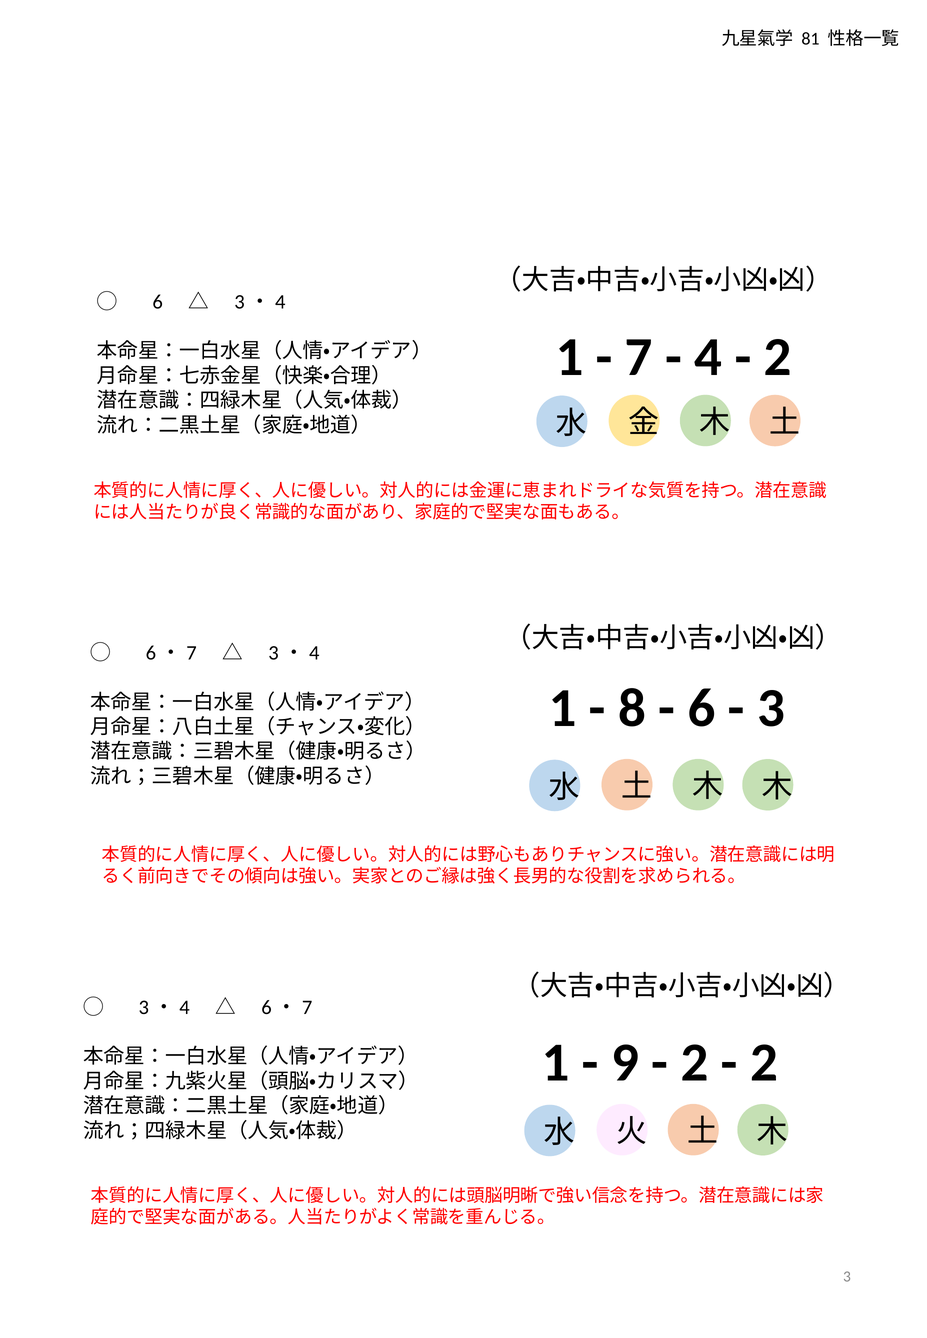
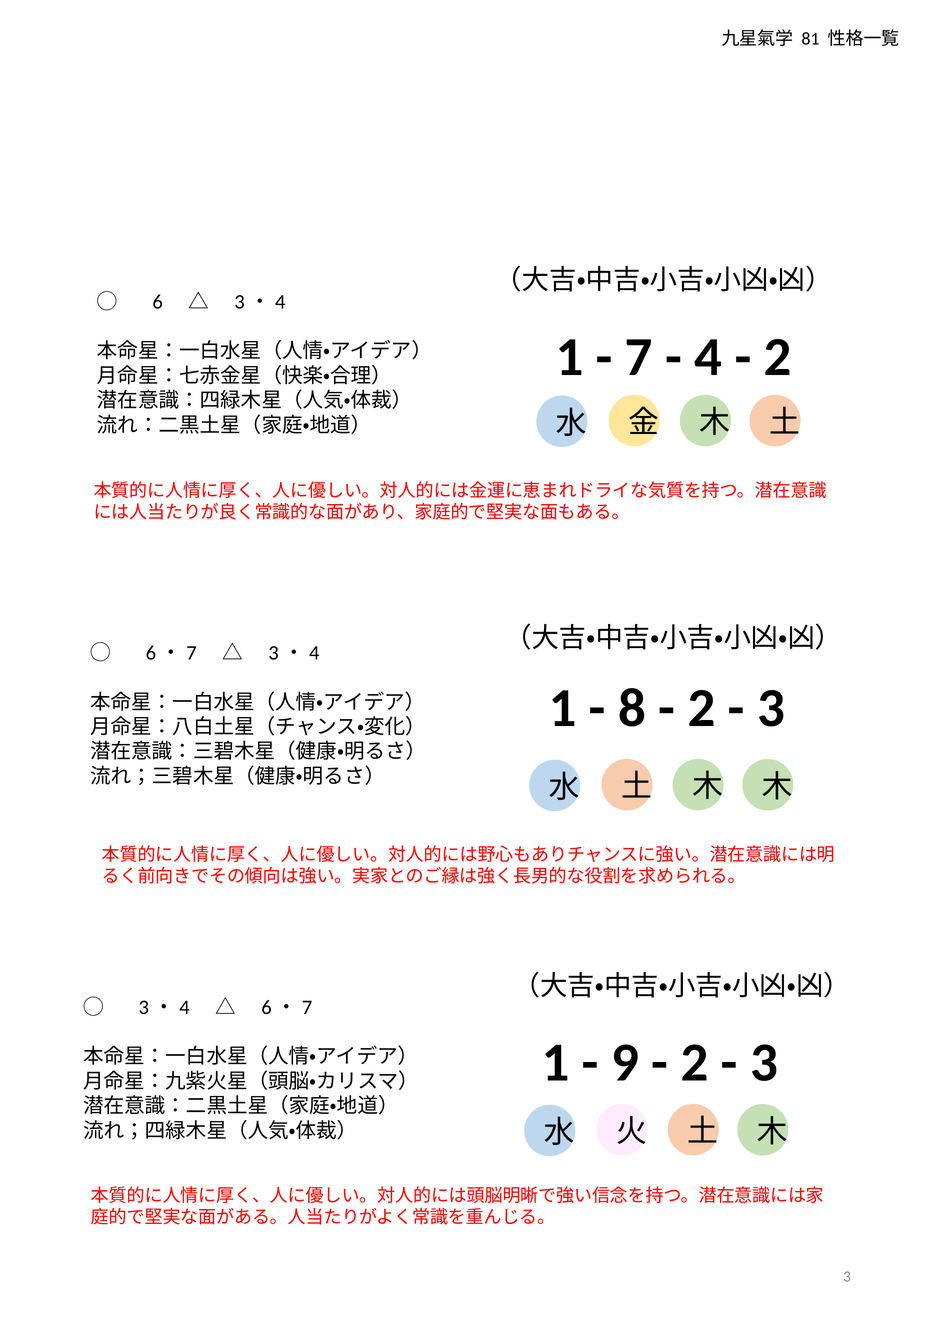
6: 6 -> 2 (702, 709)
2: 2 -> 3 (764, 1063)
